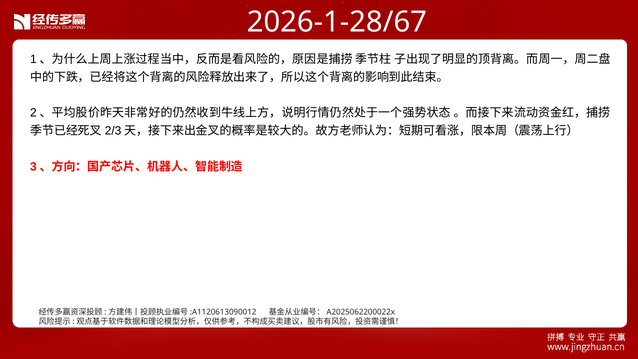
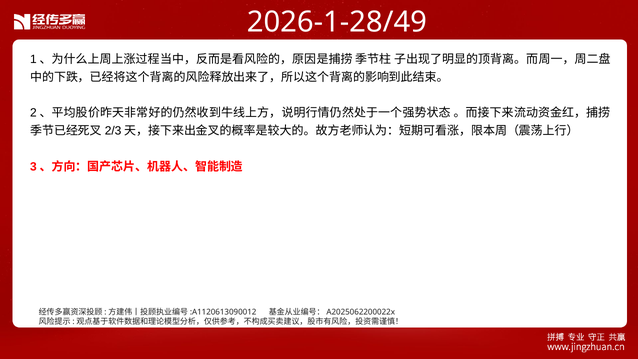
2026-1-28/67: 2026-1-28/67 -> 2026-1-28/49 (337, 22)
